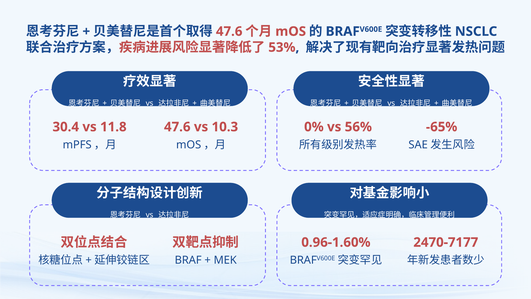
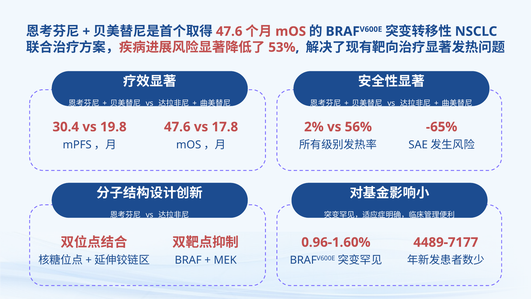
11.8: 11.8 -> 19.8 (113, 127)
10.3: 10.3 -> 17.8 (225, 127)
0%: 0% -> 2% (314, 127)
2470-7177: 2470-7177 -> 4489-7177 (446, 242)
